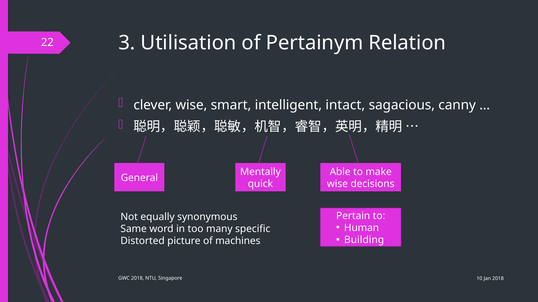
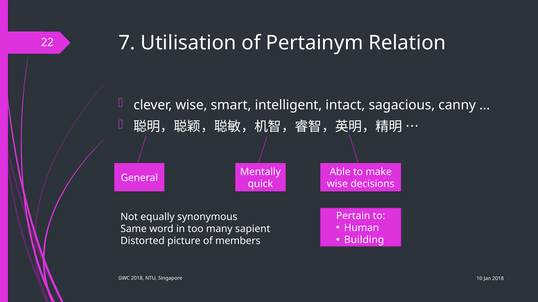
3: 3 -> 7 (127, 43)
specific: specific -> sapient (253, 229)
machines: machines -> members (238, 241)
